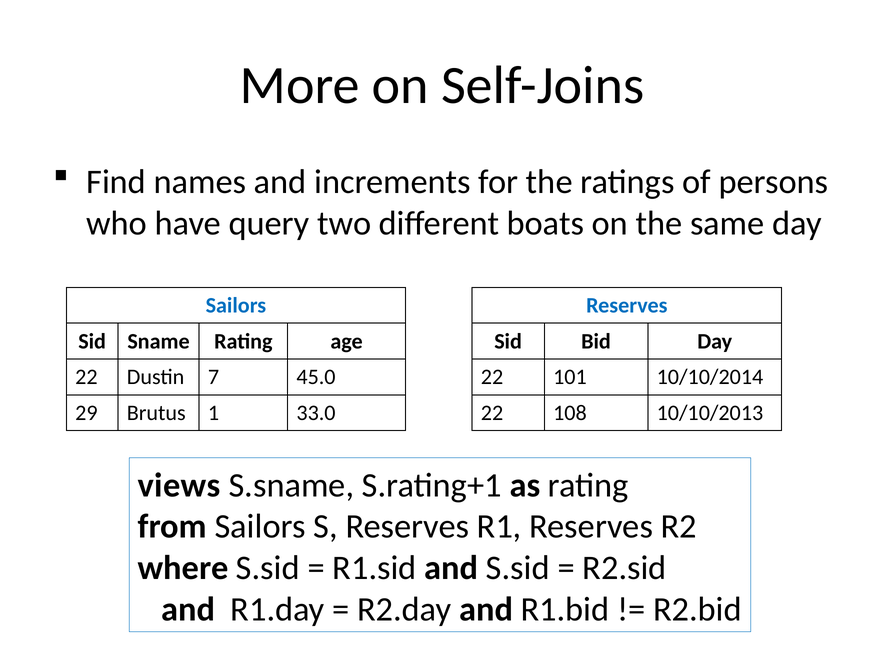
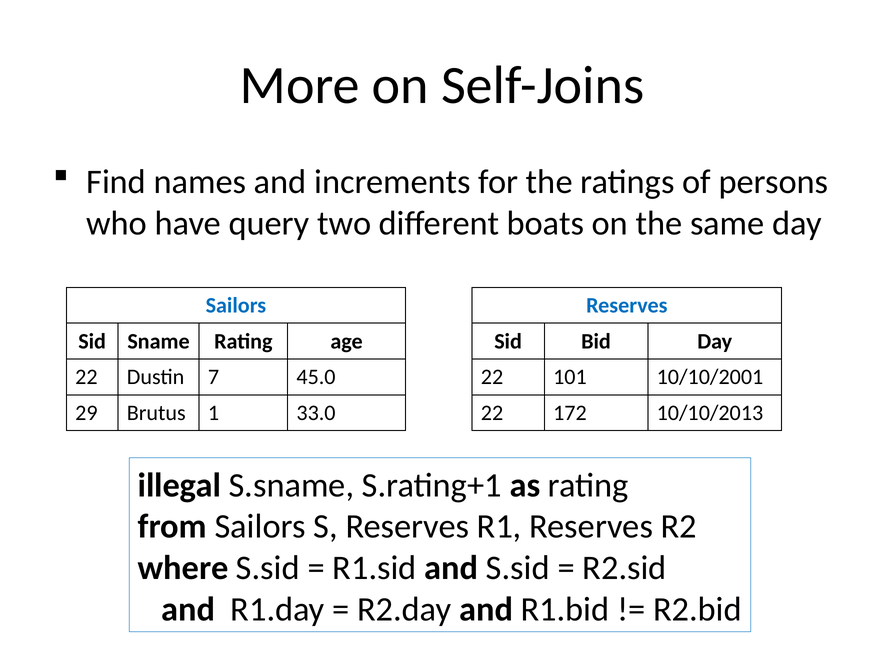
10/10/2014: 10/10/2014 -> 10/10/2001 (710, 378)
108: 108 -> 172 (570, 413)
views: views -> illegal (179, 486)
